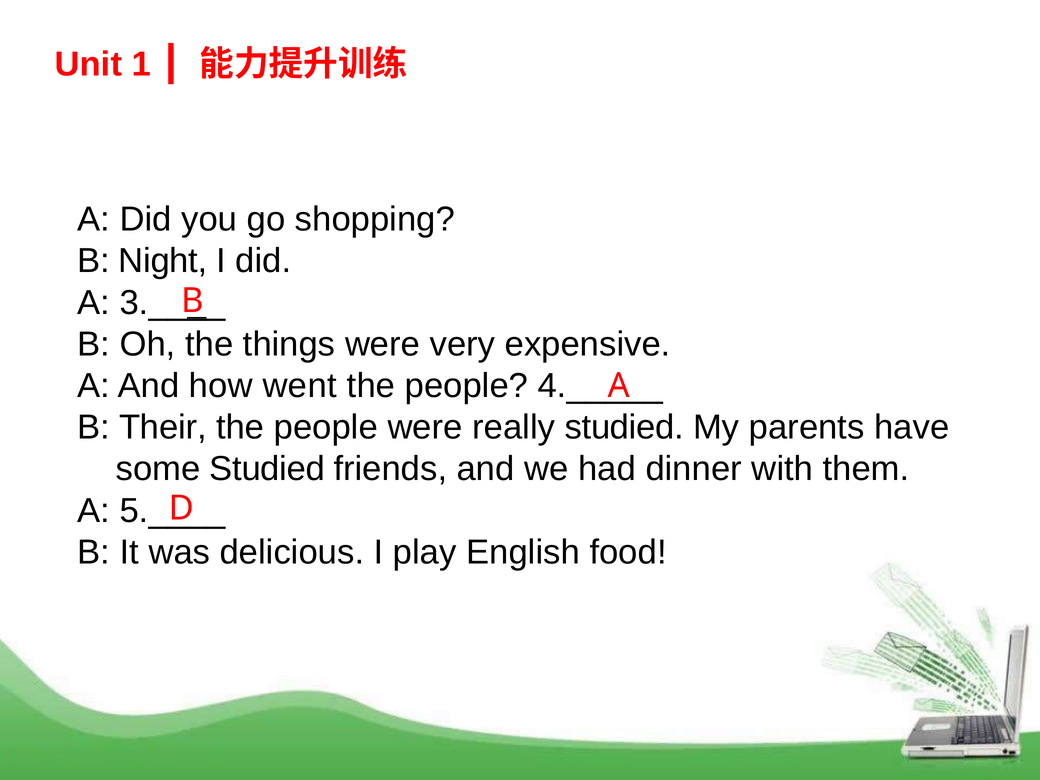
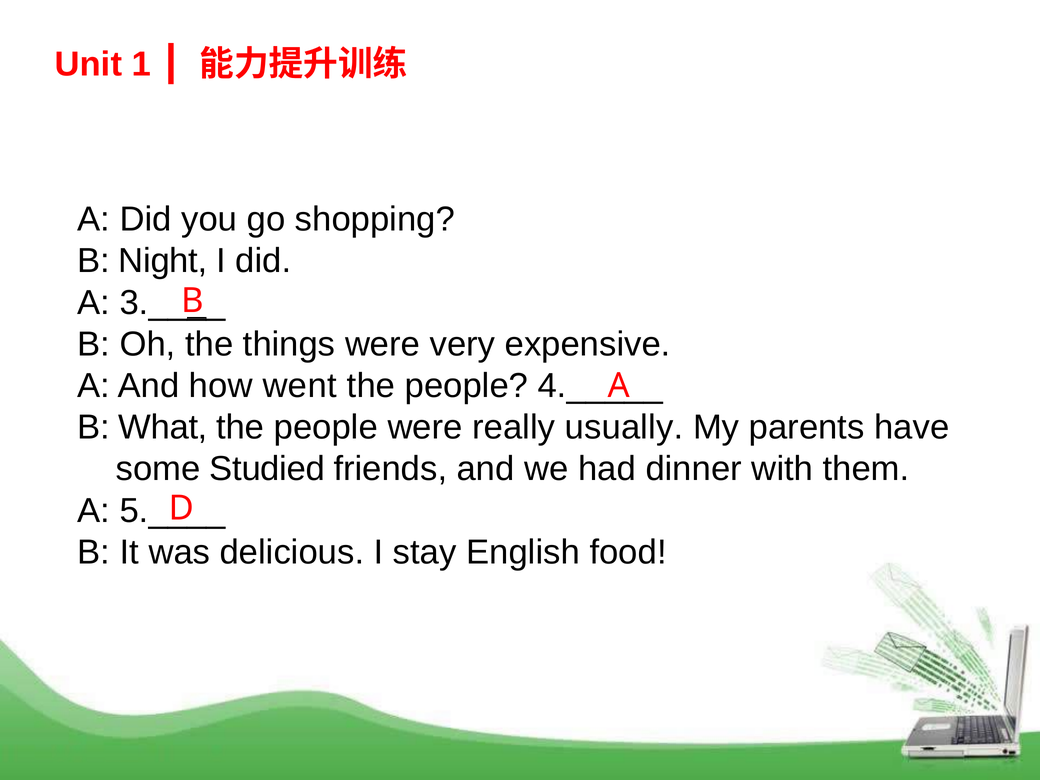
Their: Their -> What (163, 427)
really studied: studied -> usually (624, 427)
play: play -> stay (425, 552)
